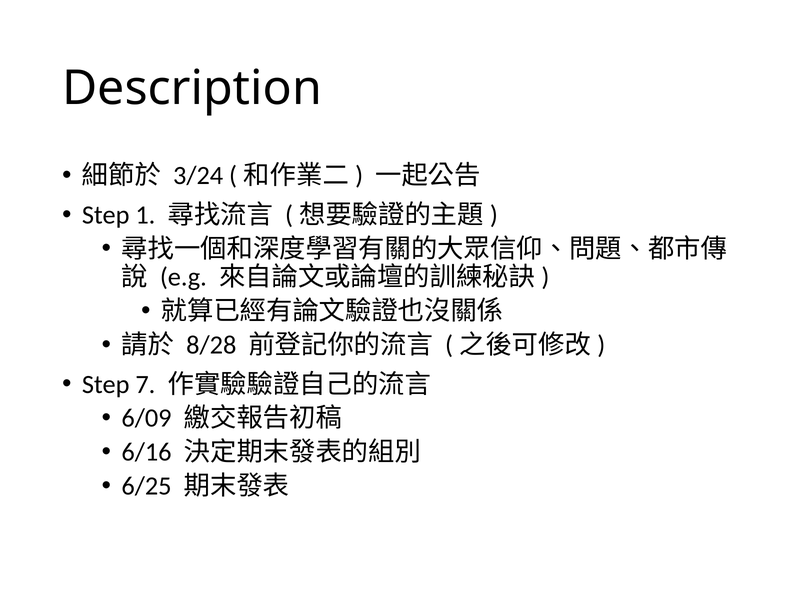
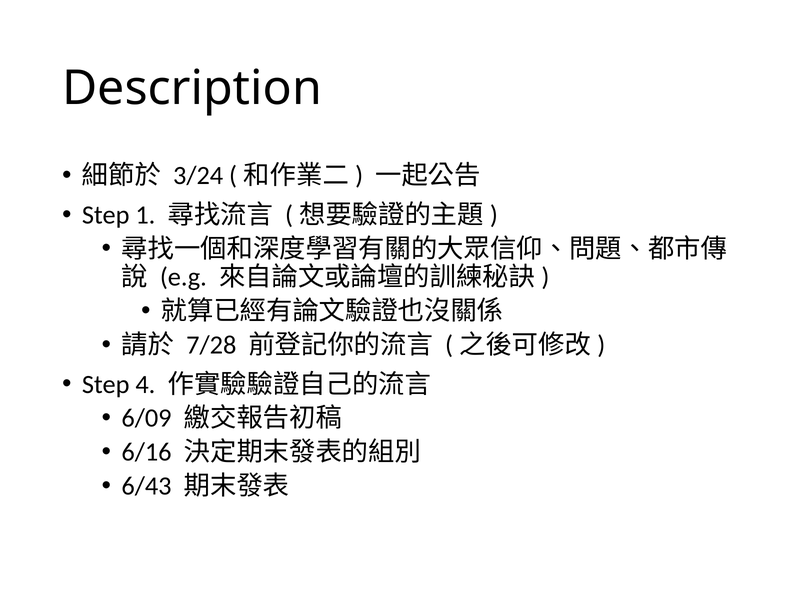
8/28: 8/28 -> 7/28 (211, 345)
7: 7 -> 4 (145, 385)
6/25: 6/25 -> 6/43 (147, 486)
